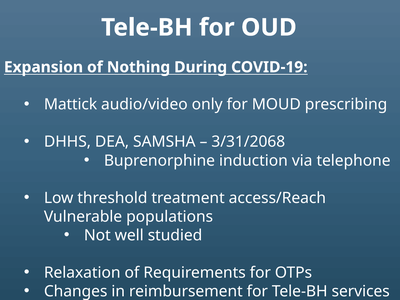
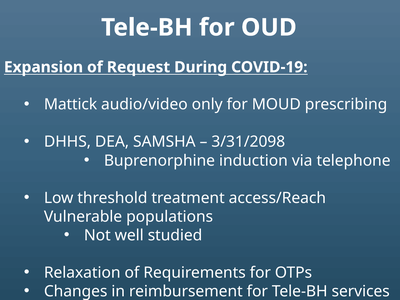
Nothing: Nothing -> Request (138, 67)
3/31/2068: 3/31/2068 -> 3/31/2098 (248, 142)
